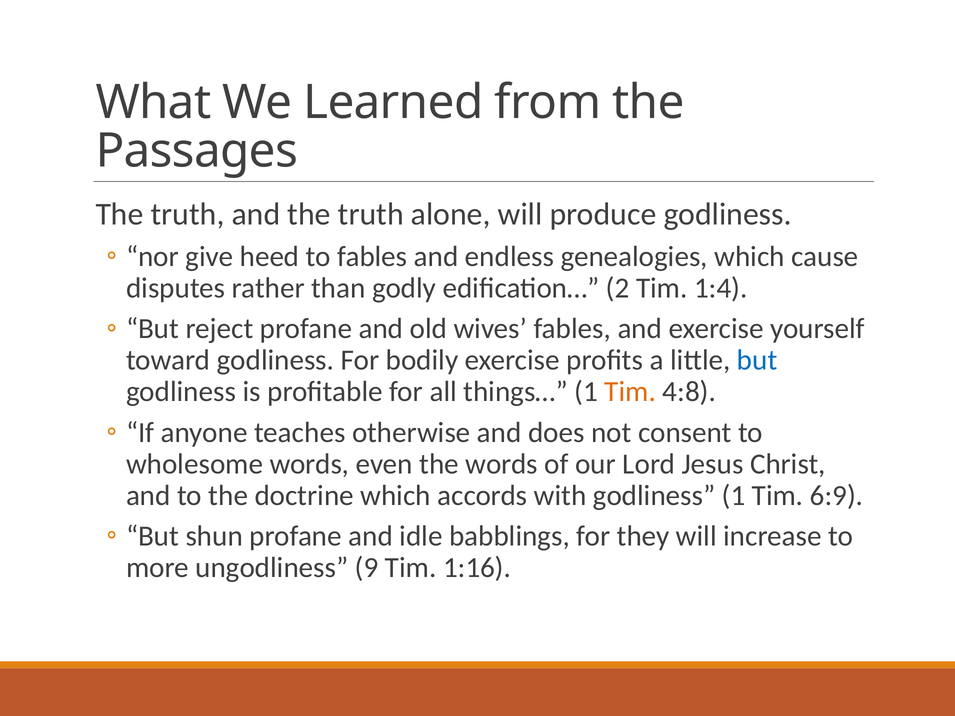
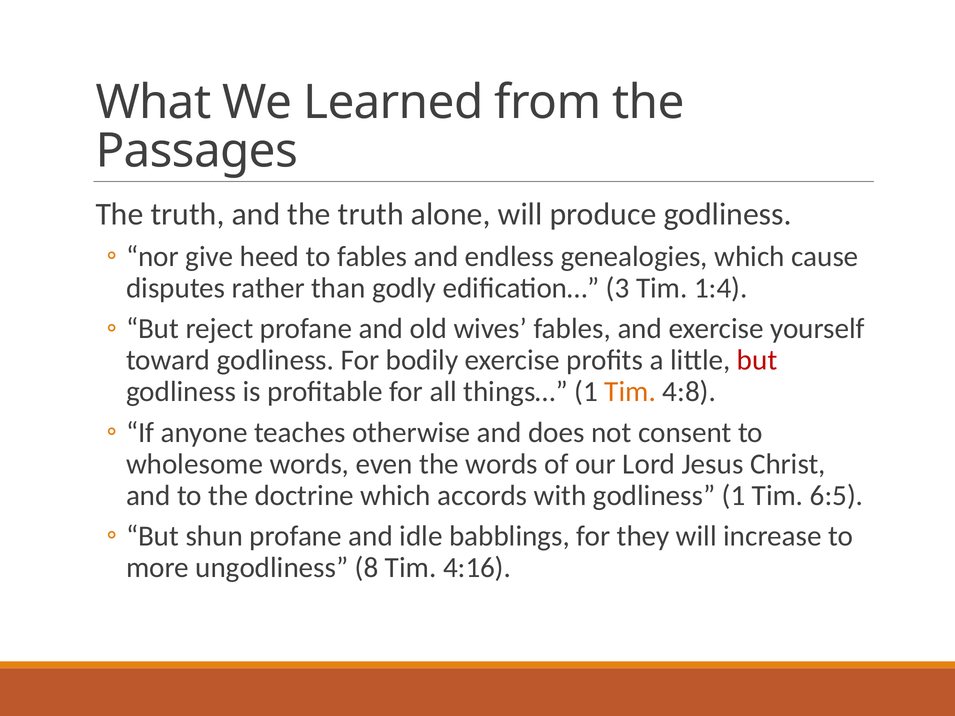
2: 2 -> 3 (618, 288)
but colour: blue -> red (757, 360)
6:9: 6:9 -> 6:5 (837, 496)
9: 9 -> 8 (367, 568)
1:16: 1:16 -> 4:16 (477, 568)
